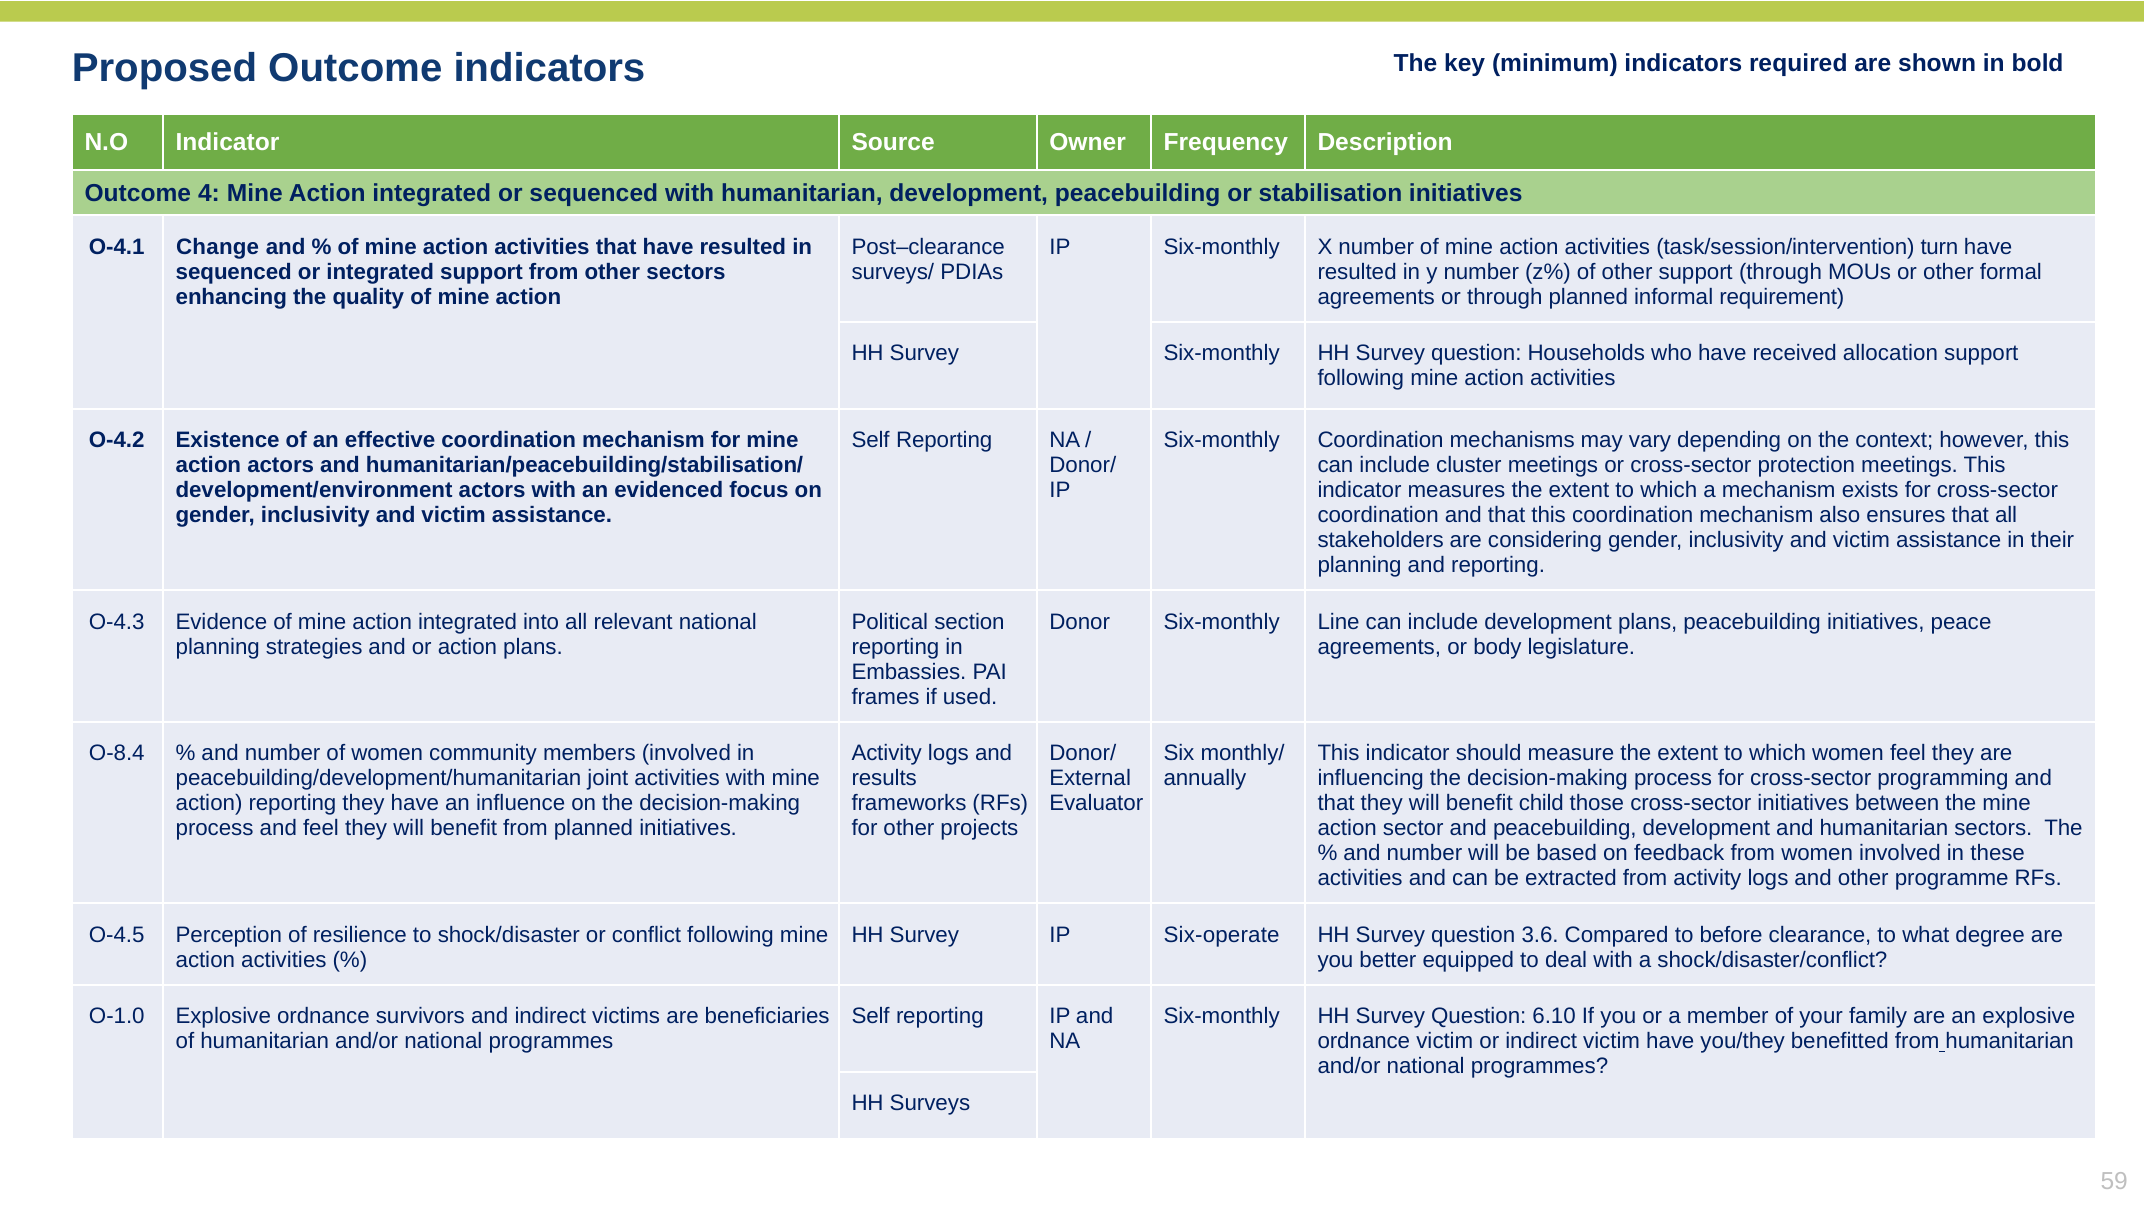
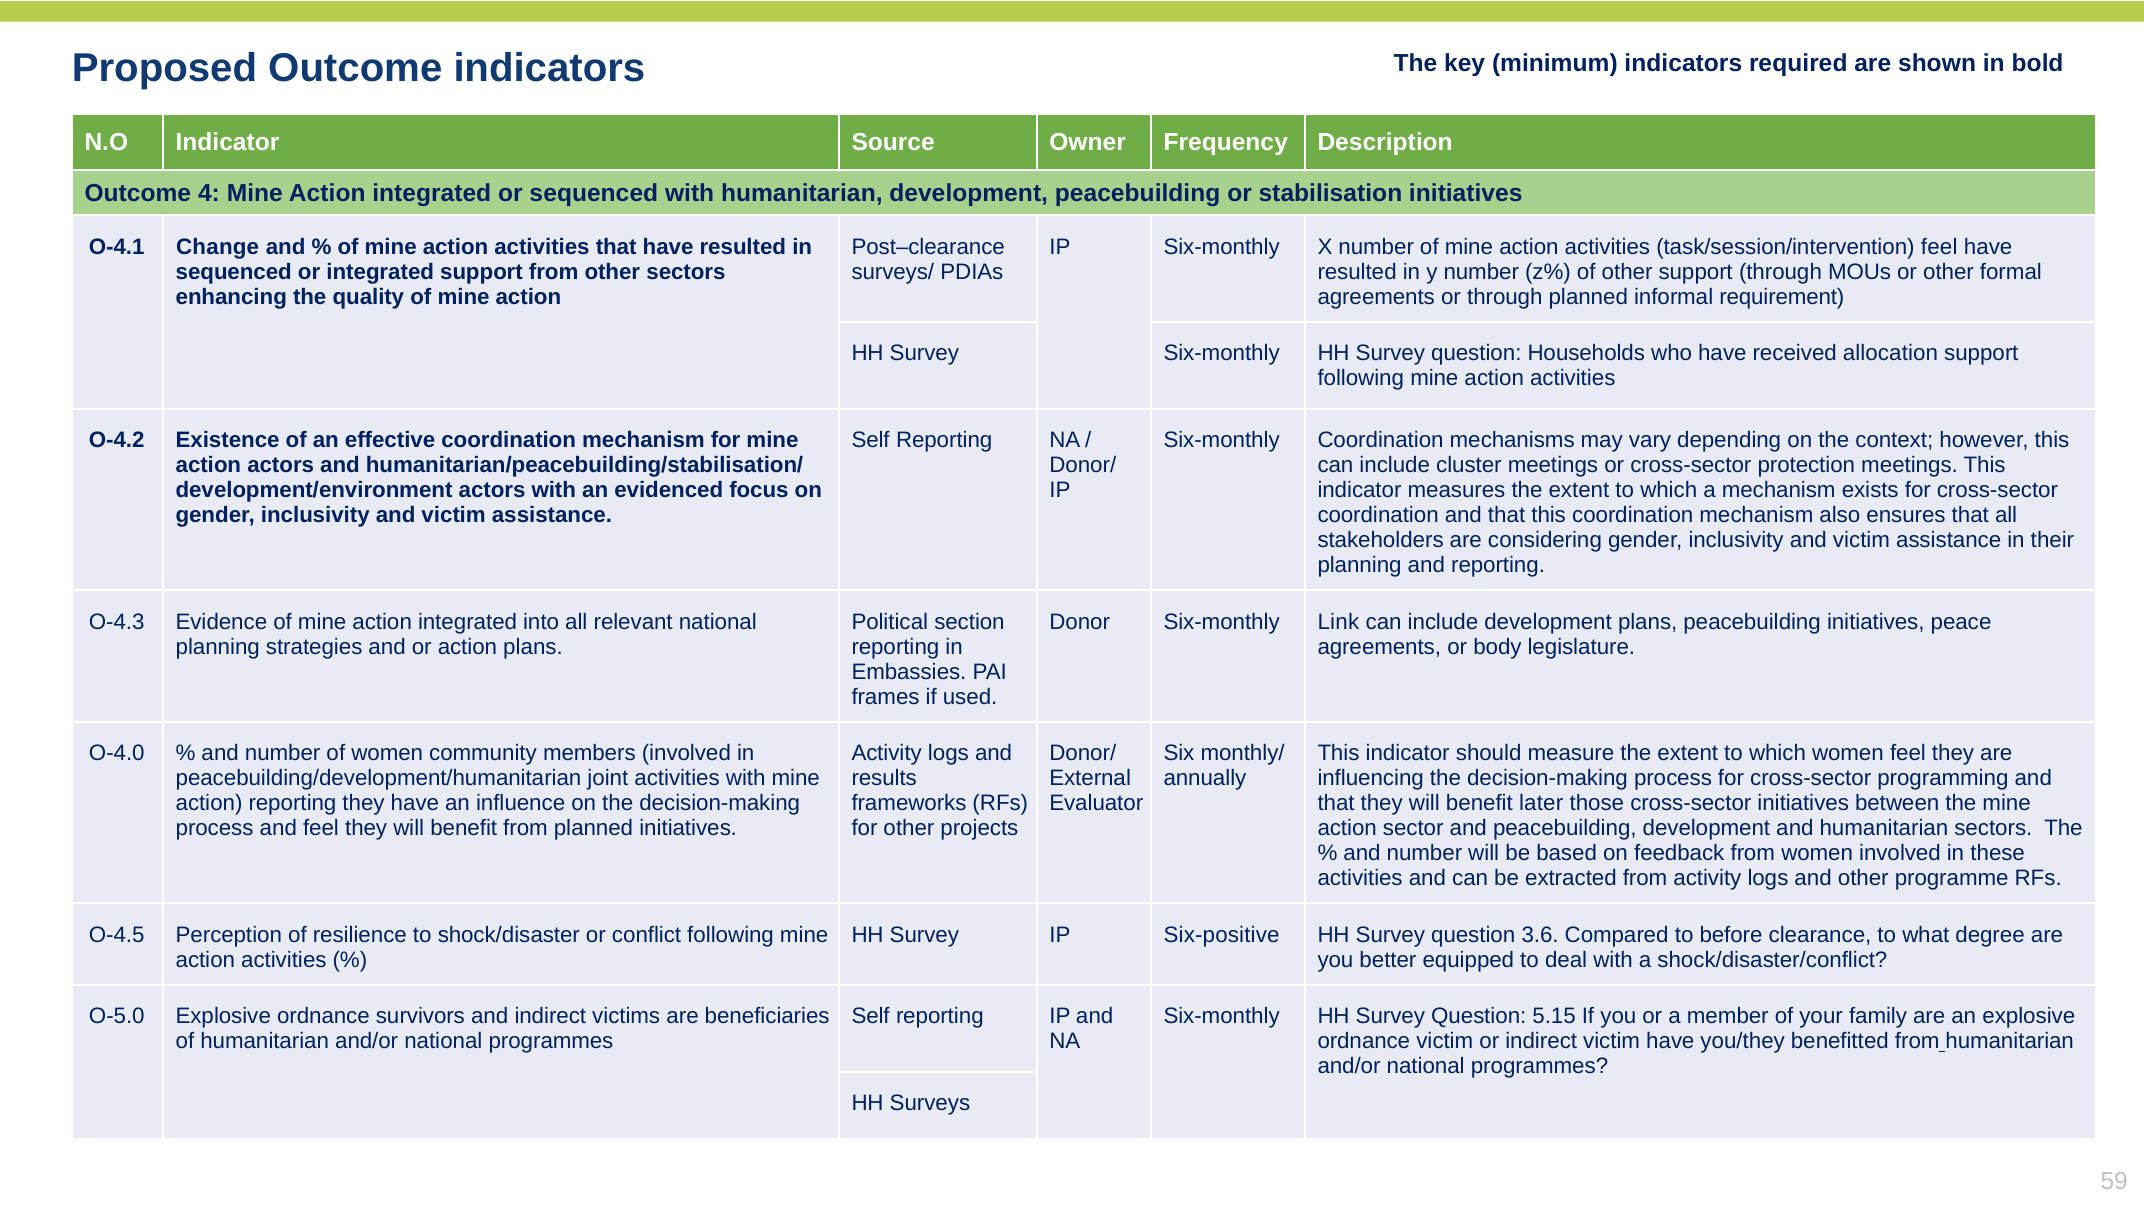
task/session/intervention turn: turn -> feel (1939, 247)
Line: Line -> Link (1338, 622)
O-8.4: O-8.4 -> O-4.0 (117, 753)
child: child -> later (1541, 803)
Six-operate: Six-operate -> Six-positive (1222, 935)
O-1.0: O-1.0 -> O-5.0 (117, 1016)
6.10: 6.10 -> 5.15 (1554, 1016)
